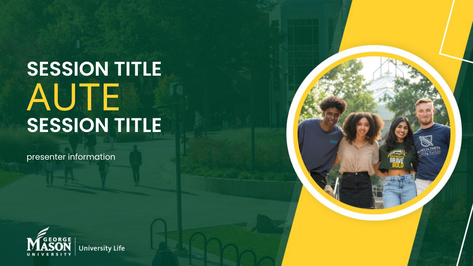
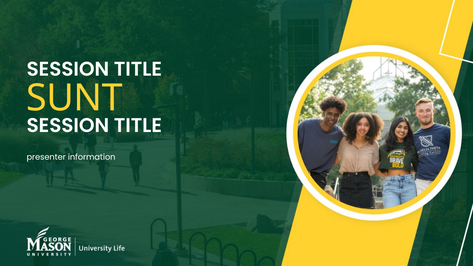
AUTE: AUTE -> SUNT (74, 98)
